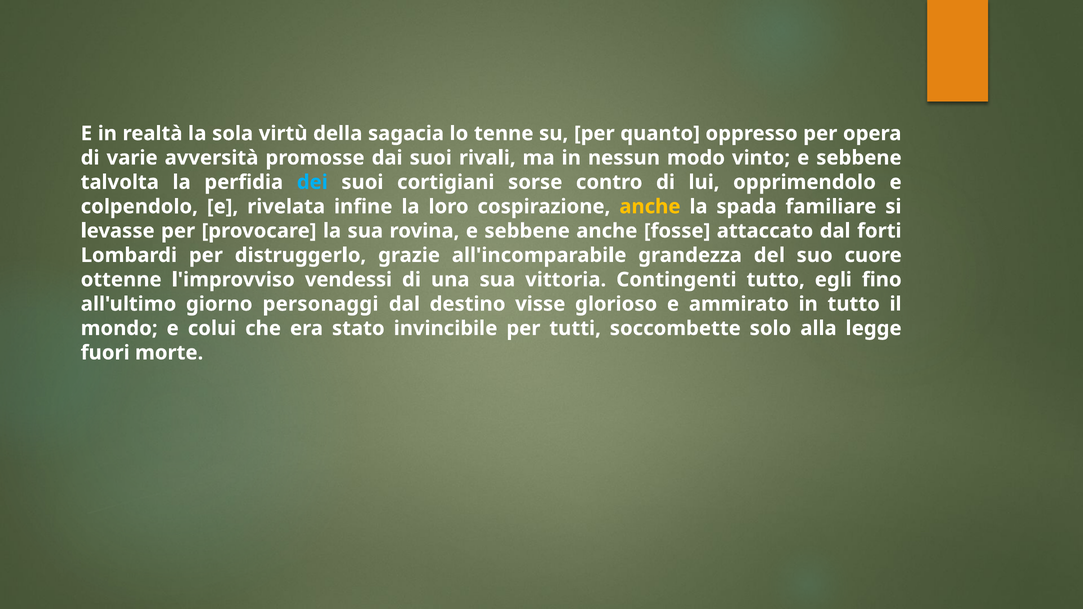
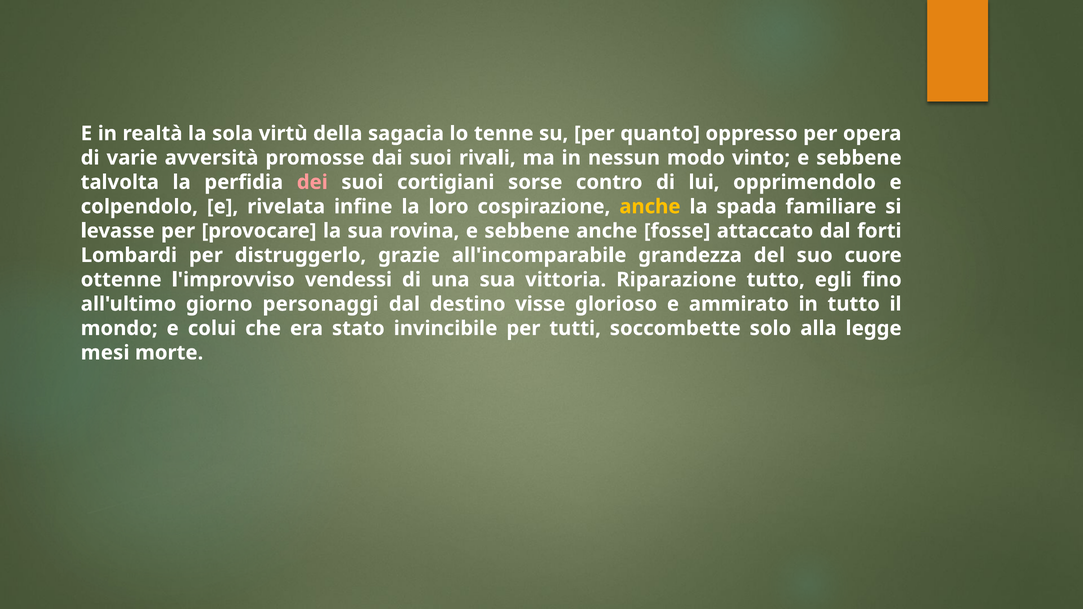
dei colour: light blue -> pink (312, 182)
Contingenti: Contingenti -> Riparazione (676, 280)
fuori: fuori -> mesi (105, 353)
